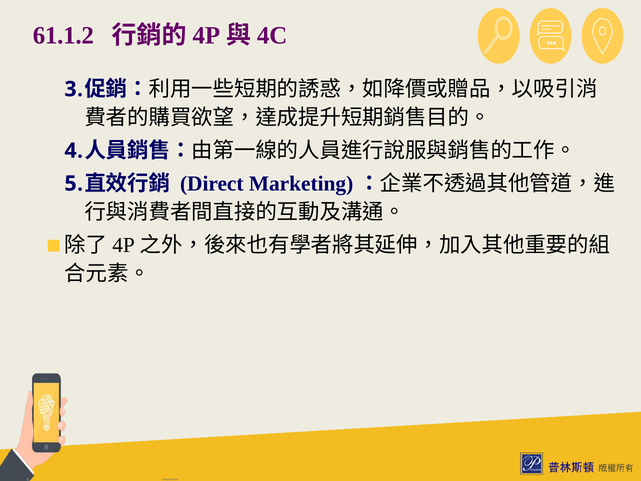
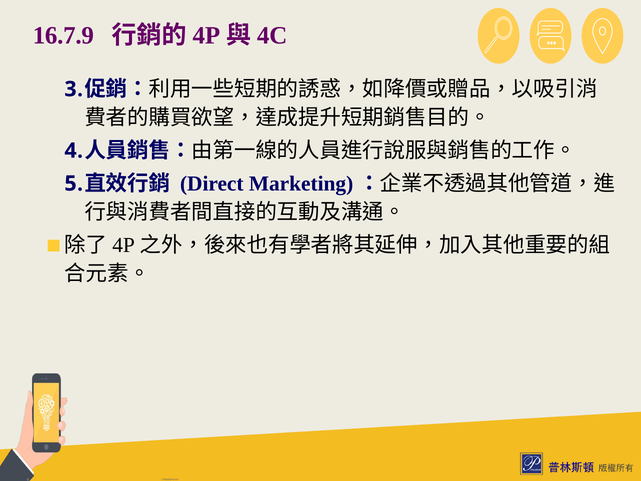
61.1.2: 61.1.2 -> 16.7.9 (63, 35)
